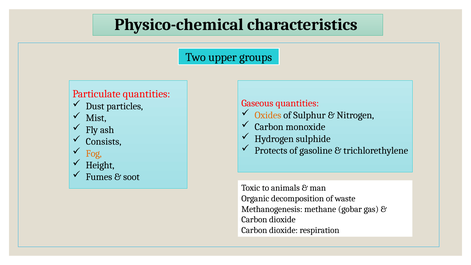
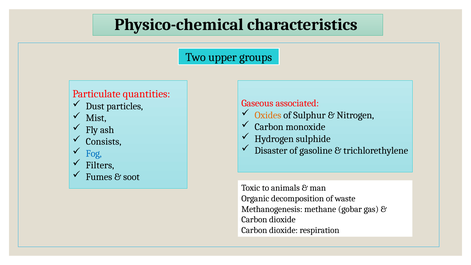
Gaseous quantities: quantities -> associated (297, 103)
Protects: Protects -> Disaster (271, 151)
Fog colour: orange -> blue (94, 153)
Height: Height -> Filters (100, 165)
